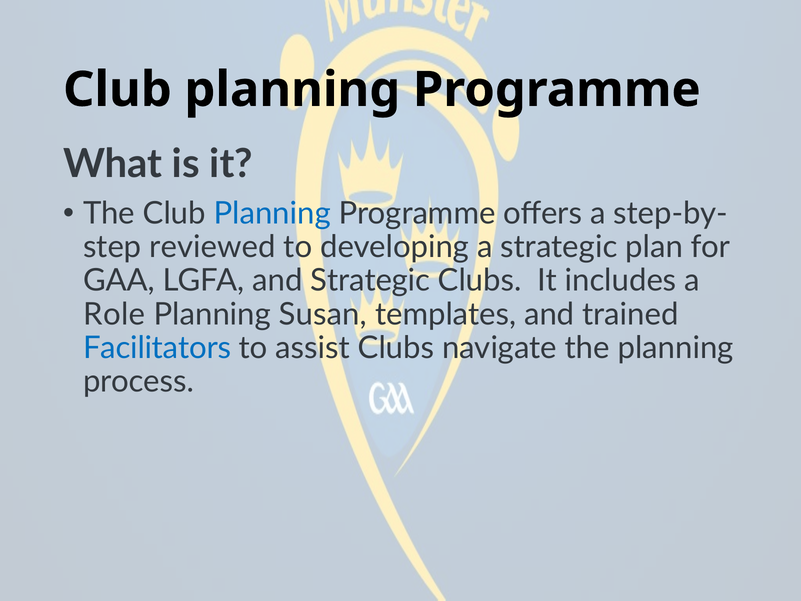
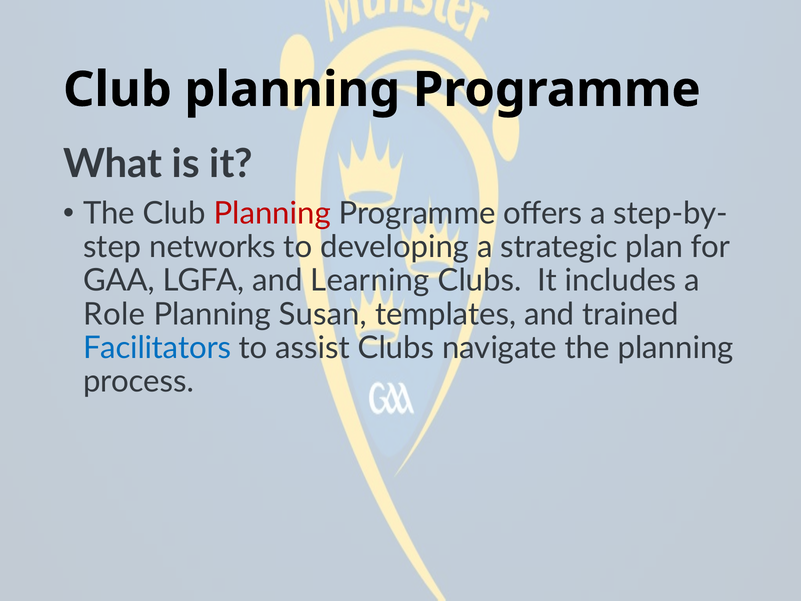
Planning colour: blue -> red (272, 213)
reviewed: reviewed -> networks (213, 247)
and Strategic: Strategic -> Learning (370, 281)
